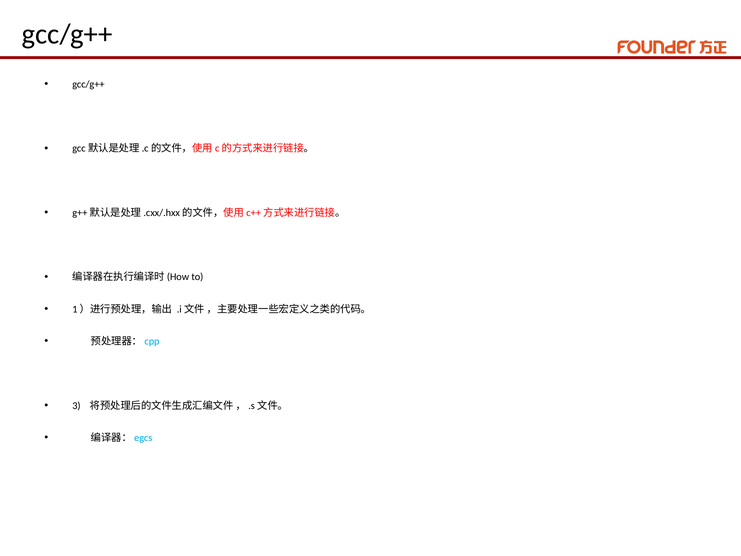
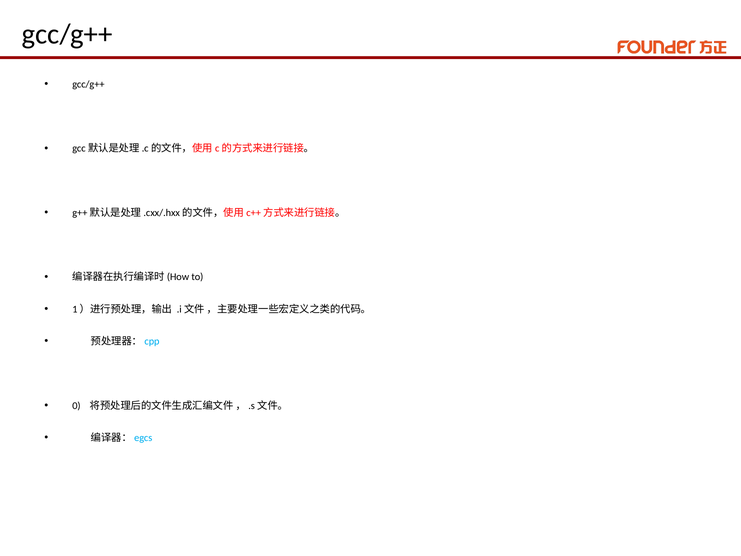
3: 3 -> 0 (76, 405)
